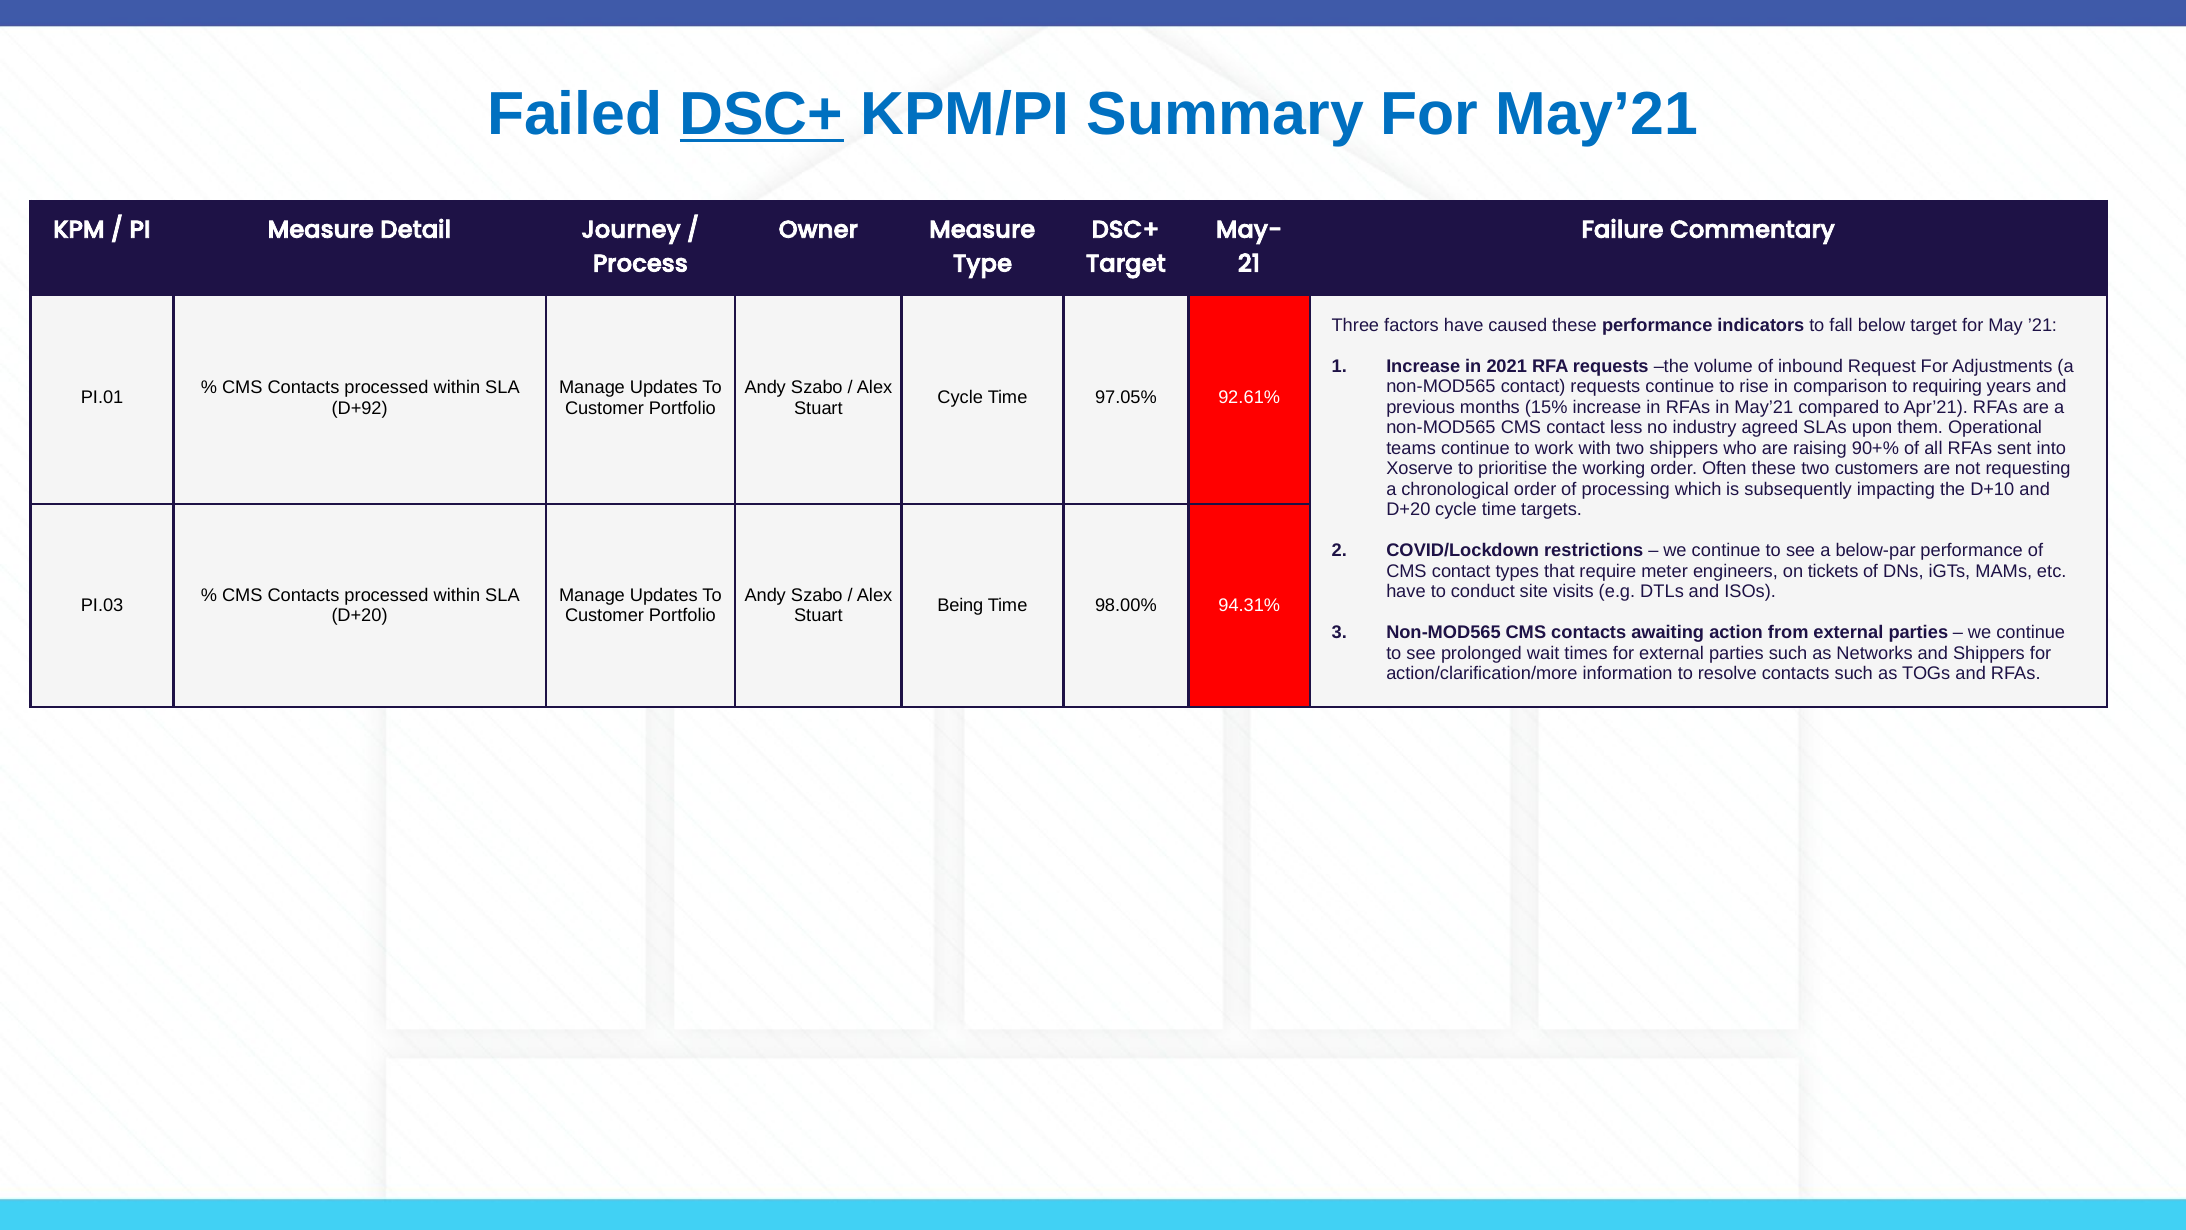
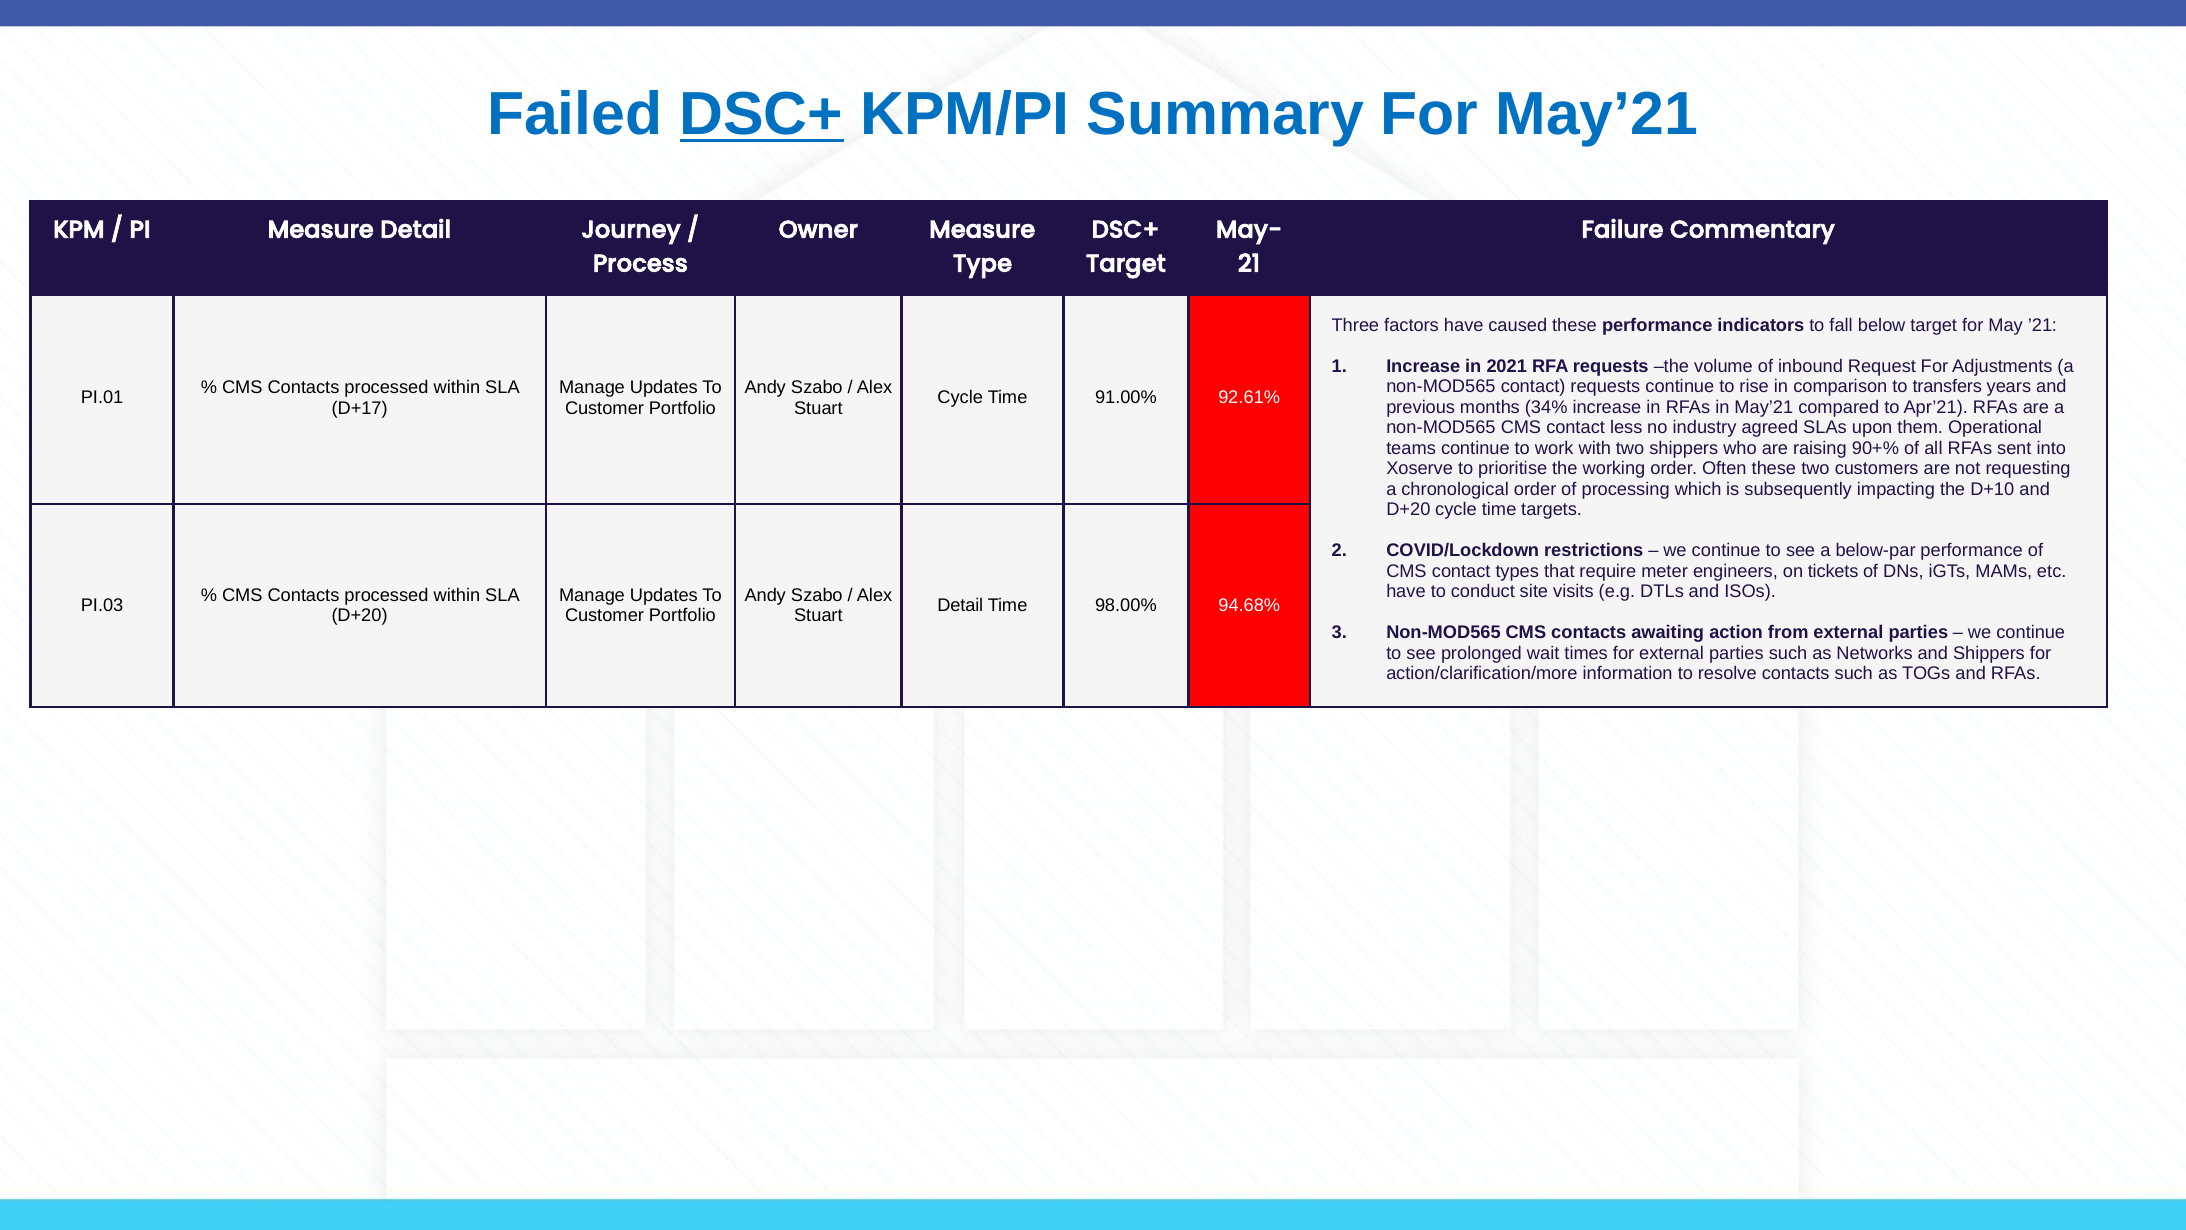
requiring: requiring -> transfers (1947, 387)
97.05%: 97.05% -> 91.00% (1126, 398)
15%: 15% -> 34% (1546, 407)
D+92: D+92 -> D+17 (360, 408)
Being: Being -> Detail (960, 606)
94.31%: 94.31% -> 94.68% (1249, 606)
